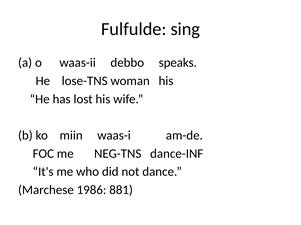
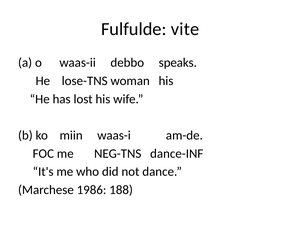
sing: sing -> vite (185, 29)
881: 881 -> 188 (121, 191)
